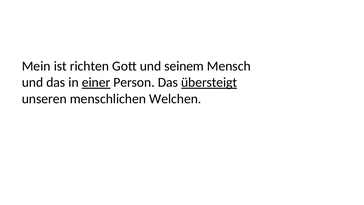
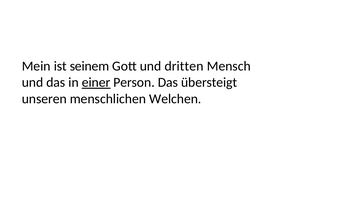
richten: richten -> seinem (90, 66)
seinem: seinem -> dritten (184, 66)
übersteigt underline: present -> none (209, 82)
